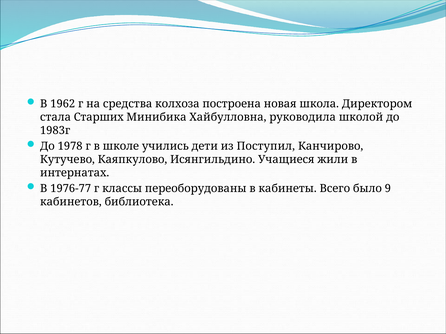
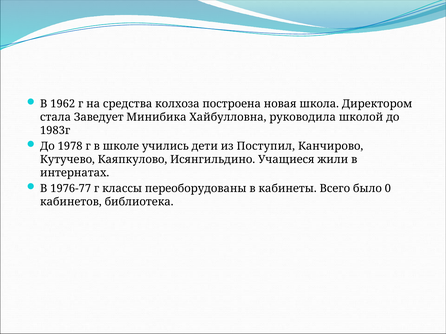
Старших: Старших -> Заведует (99, 117)
9: 9 -> 0 (388, 189)
